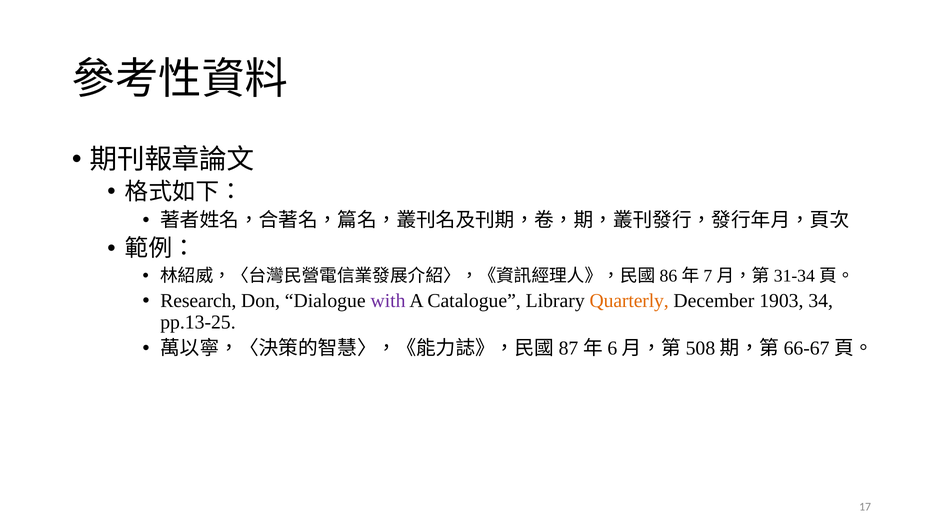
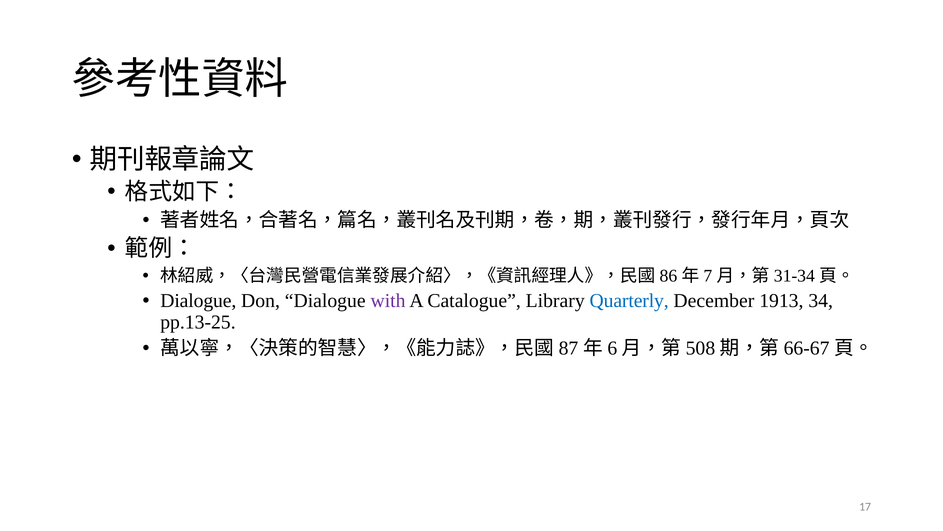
Research: Research -> Dialogue (198, 301)
Quarterly colour: orange -> blue (629, 301)
1903: 1903 -> 1913 (781, 301)
